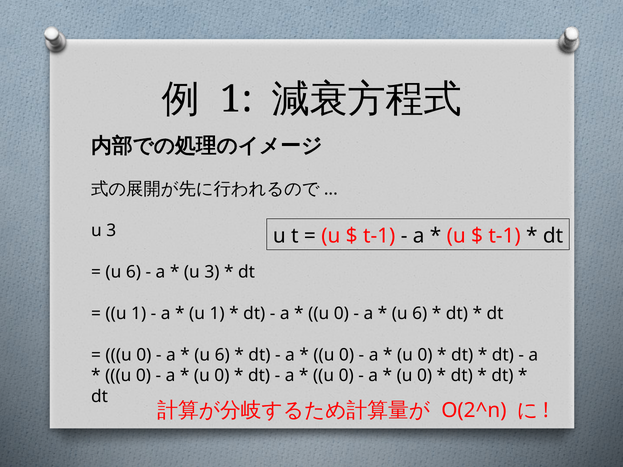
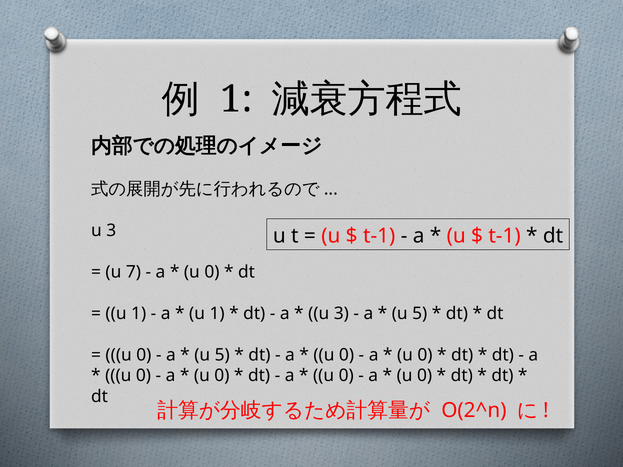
6: 6 -> 7 (133, 272)
3: 3 -> 0 (212, 272)
0: 0 -> 3 (341, 314)
6: 6 -> 5 (420, 314)
6: 6 -> 5 (222, 355)
